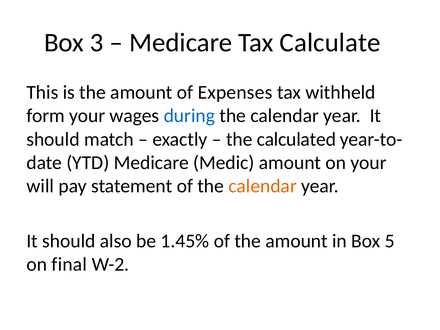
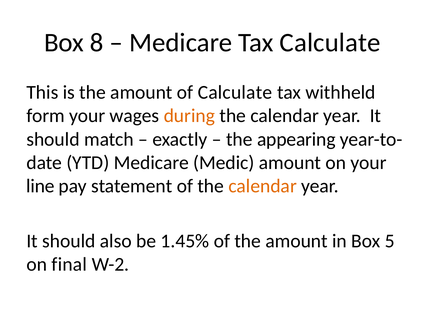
3: 3 -> 8 (97, 43)
of Expenses: Expenses -> Calculate (235, 92)
during colour: blue -> orange (189, 116)
calculated: calculated -> appearing (296, 139)
will: will -> line (40, 186)
